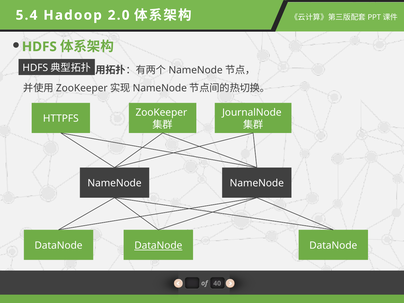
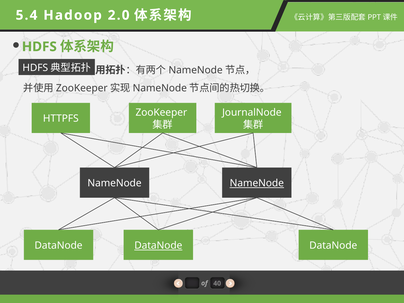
NameNode underline: none -> present (257, 183)
